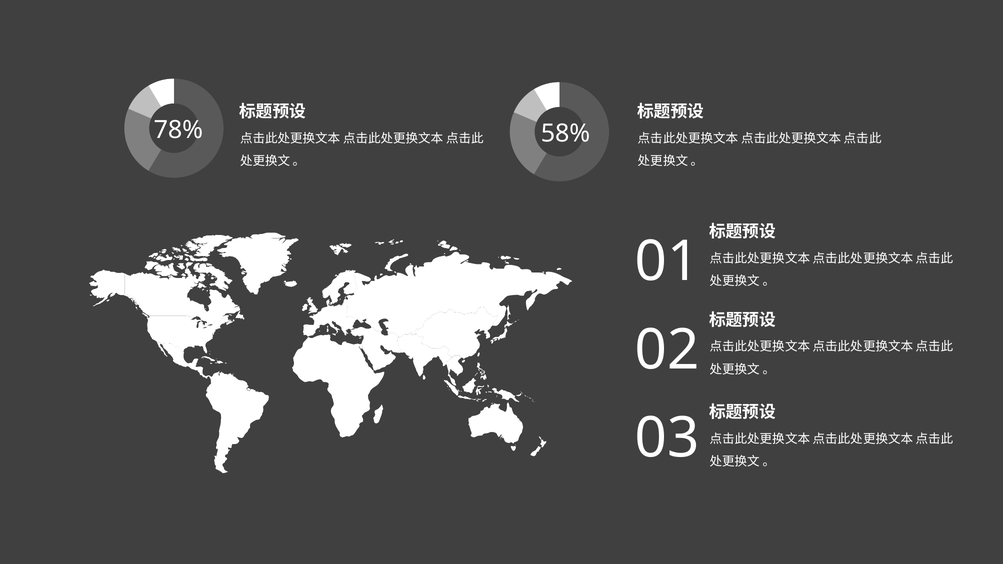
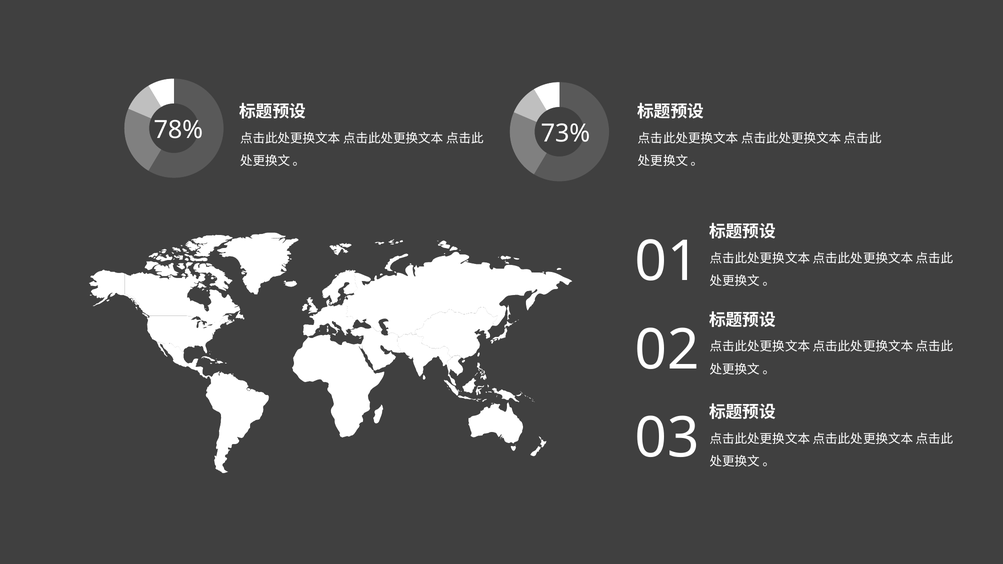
58%: 58% -> 73% (565, 133)
